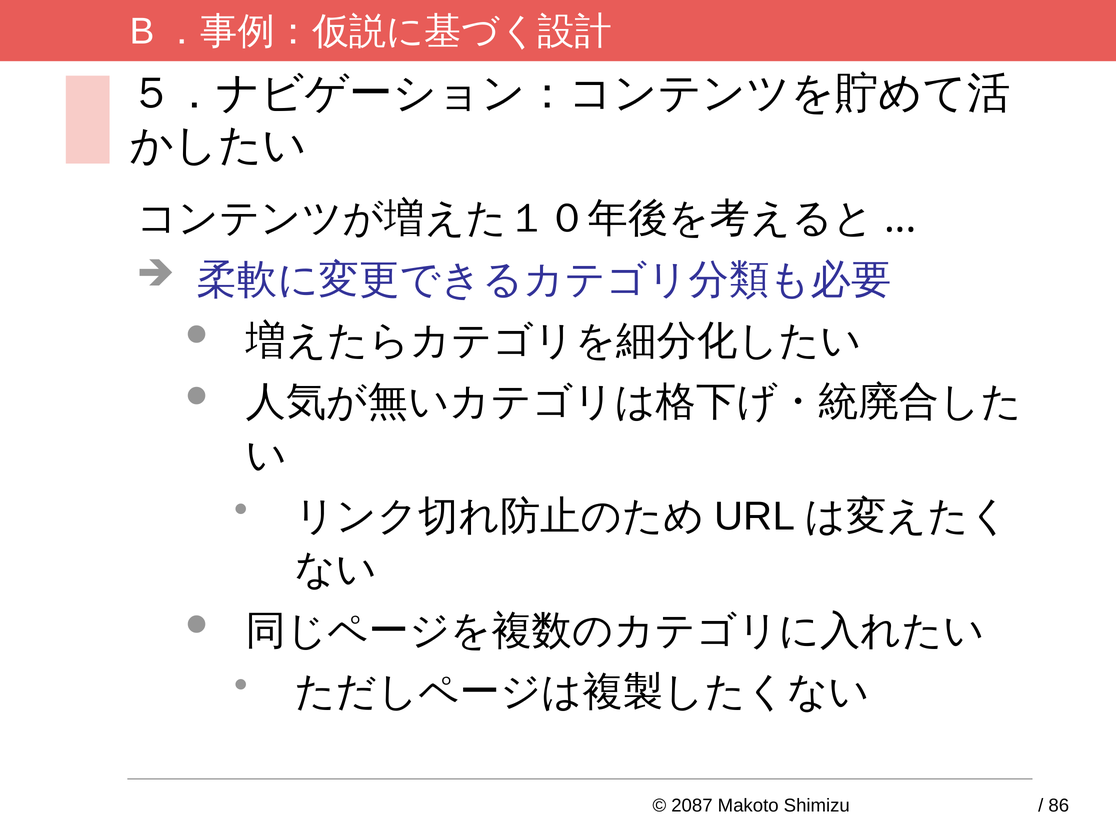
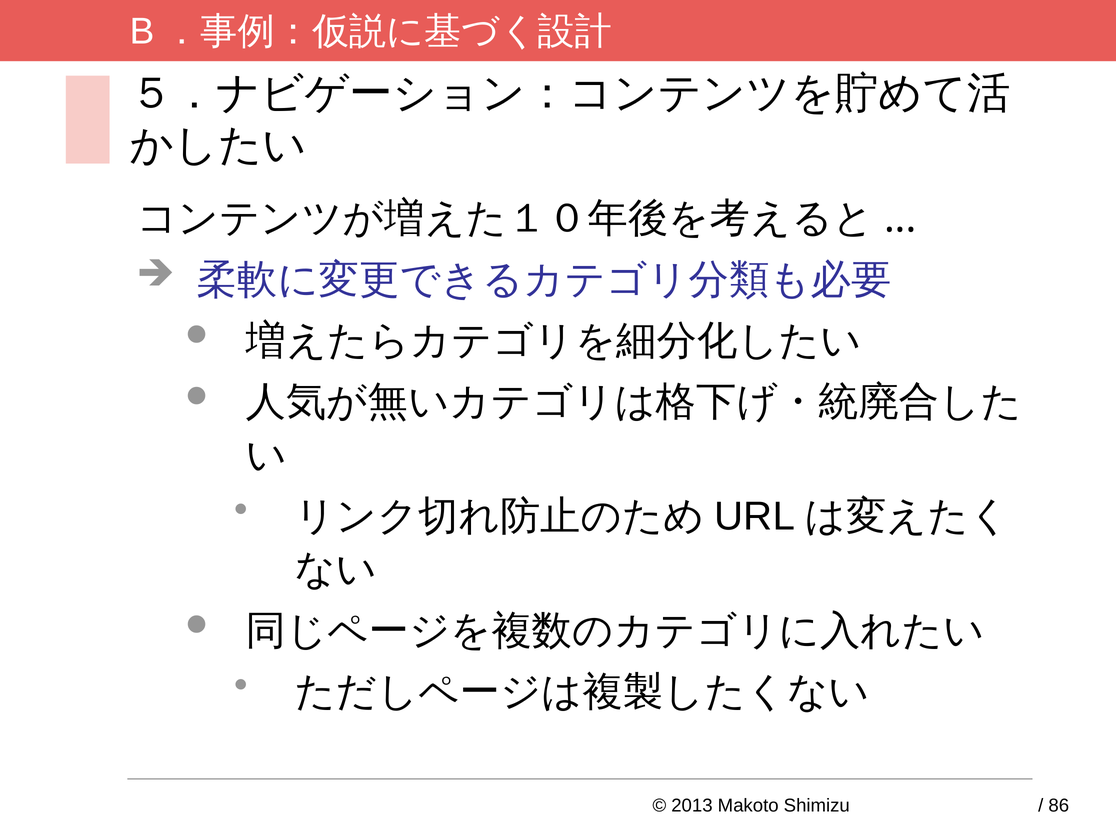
2087: 2087 -> 2013 (692, 806)
